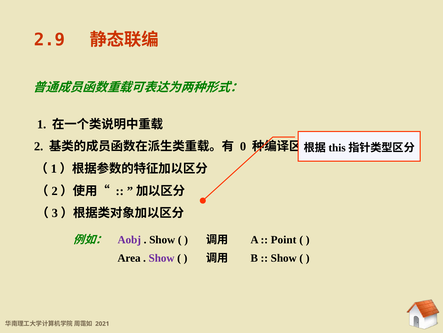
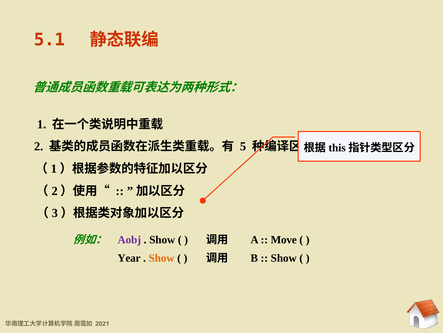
2.9: 2.9 -> 5.1 (49, 40)
0: 0 -> 5 (243, 146)
Point: Point -> Move (284, 239)
Area: Area -> Year (129, 258)
Show colour: purple -> orange (162, 258)
